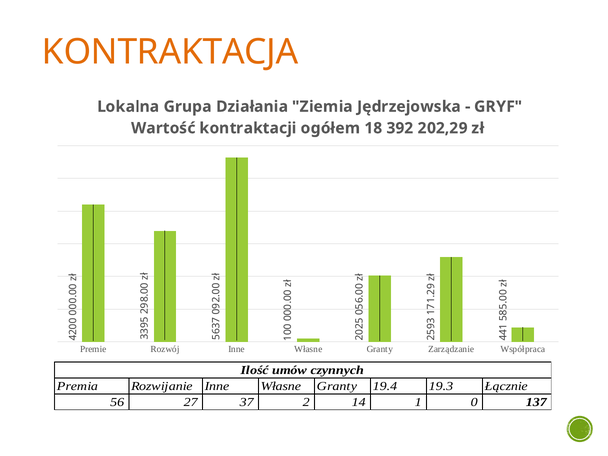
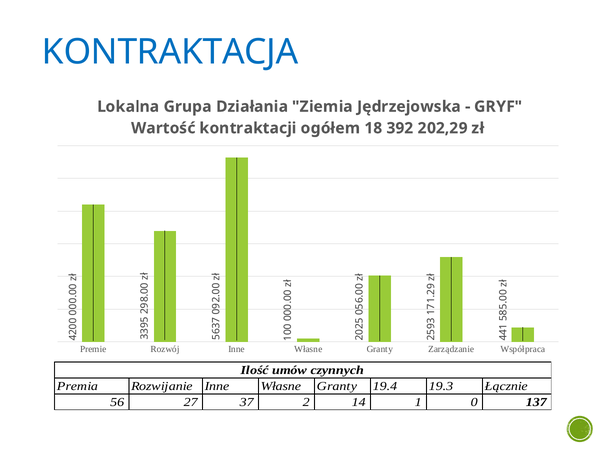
KONTRAKTACJA colour: orange -> blue (170, 52)
